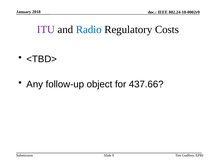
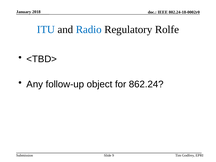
ITU colour: purple -> blue (46, 30)
Costs: Costs -> Rolfe (167, 30)
437.66: 437.66 -> 862.24 (146, 84)
